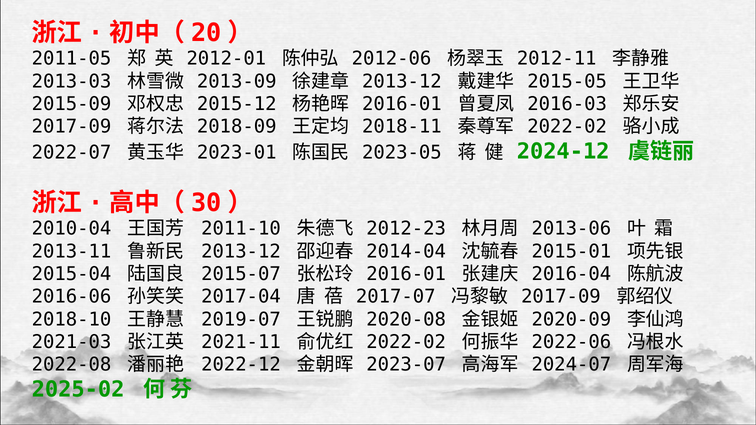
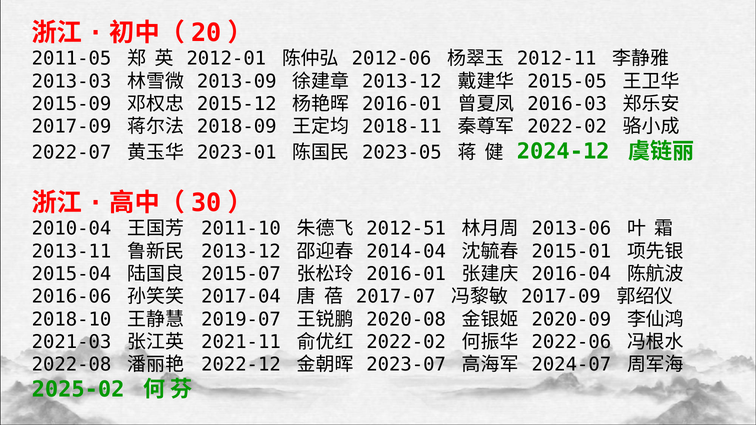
2012-23: 2012-23 -> 2012-51 (406, 229)
